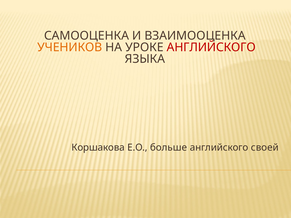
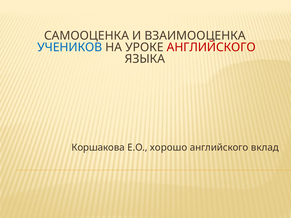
УЧЕНИКОВ colour: orange -> blue (70, 47)
больше: больше -> хорошо (169, 148)
своей: своей -> вклад (265, 148)
